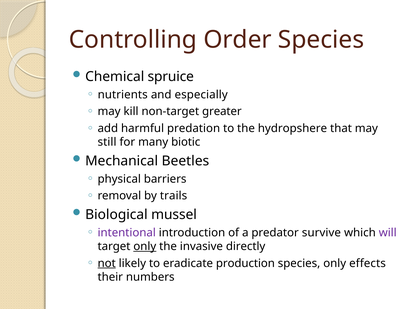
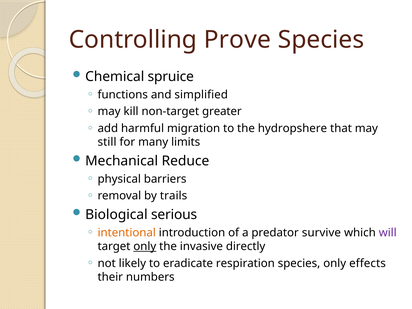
Order: Order -> Prove (237, 40)
nutrients: nutrients -> functions (123, 95)
especially: especially -> simplified (201, 95)
predation: predation -> migration (194, 128)
biotic: biotic -> limits (186, 142)
Beetles: Beetles -> Reduce (185, 161)
mussel: mussel -> serious (174, 215)
intentional colour: purple -> orange (127, 233)
not underline: present -> none (107, 263)
production: production -> respiration (245, 263)
